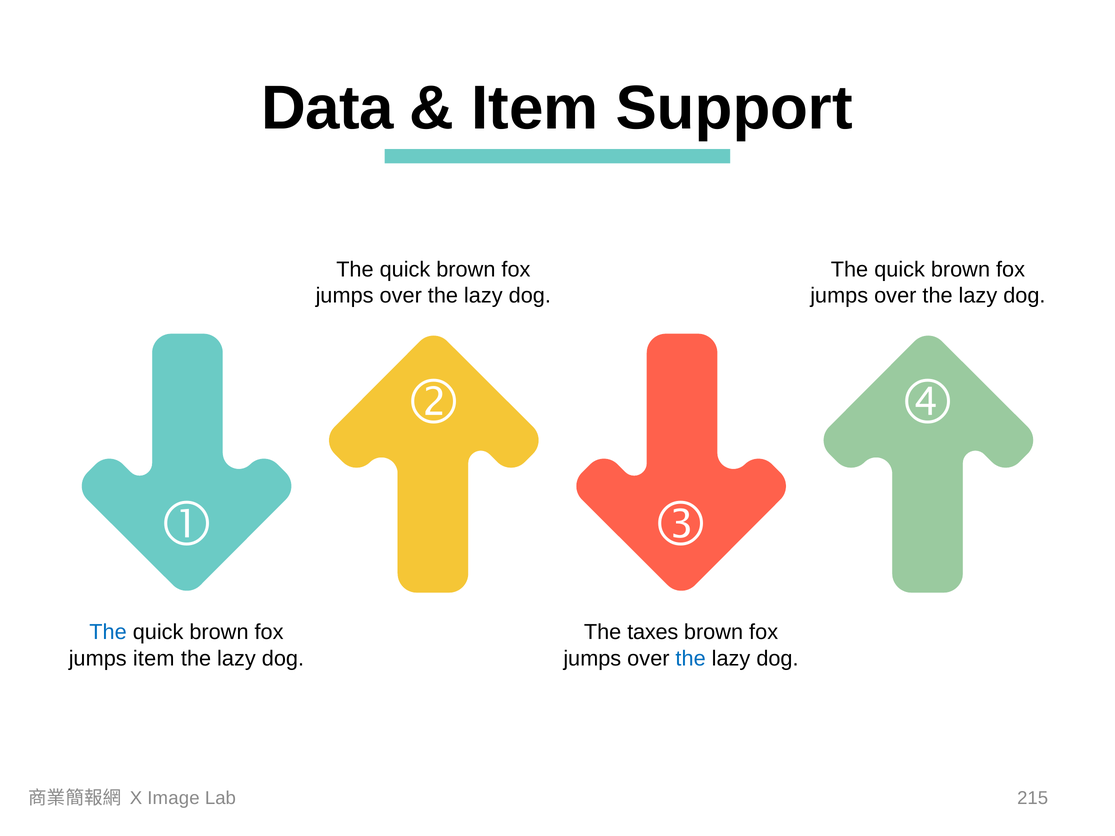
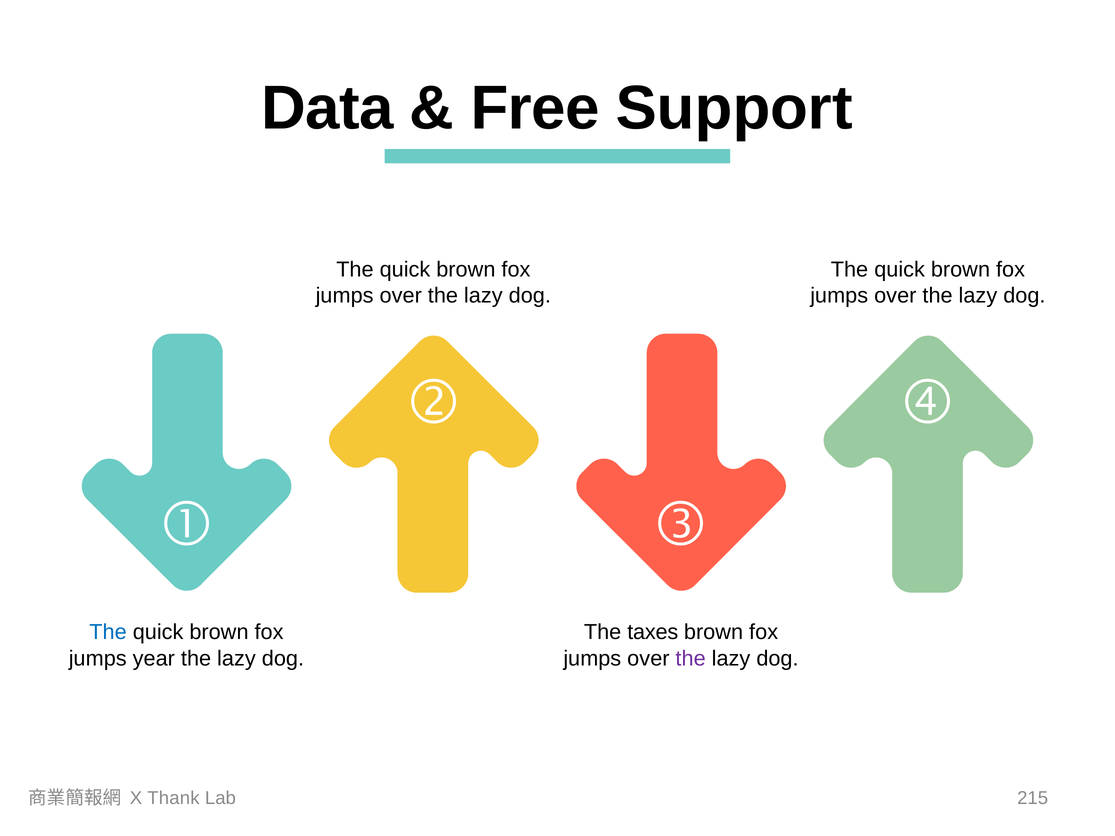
Item: Item -> Free (535, 109)
jumps item: item -> year (154, 659)
the colour: blue -> purple (691, 659)
Image: Image -> Thank (173, 799)
